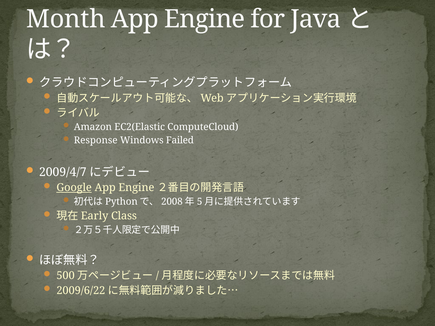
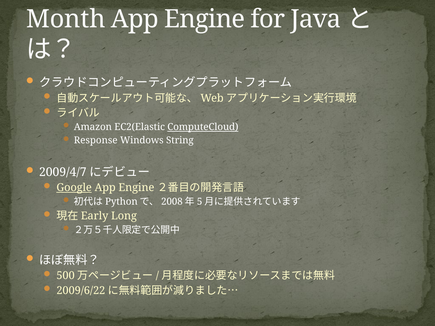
ComputeCloud underline: none -> present (203, 127)
Failed: Failed -> String (180, 141)
Class: Class -> Long (124, 216)
